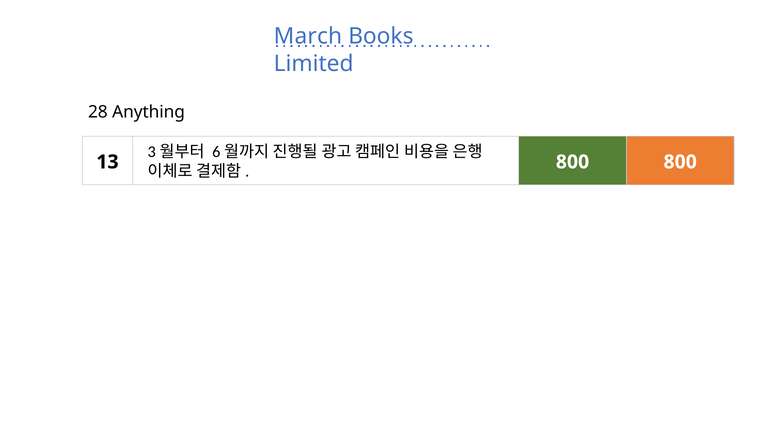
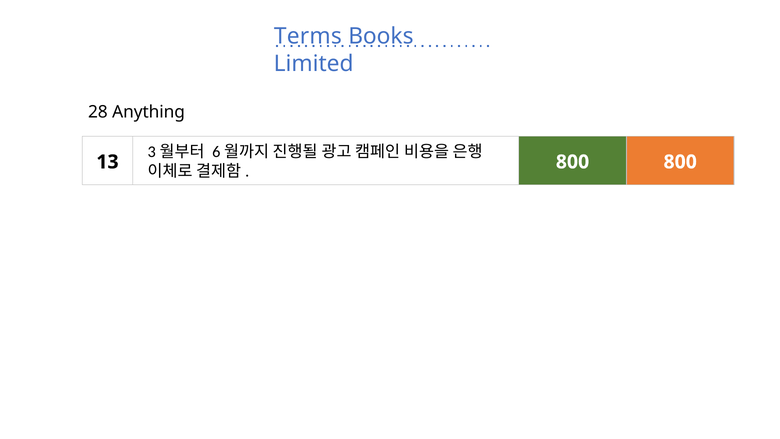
March: March -> Terms (308, 36)
